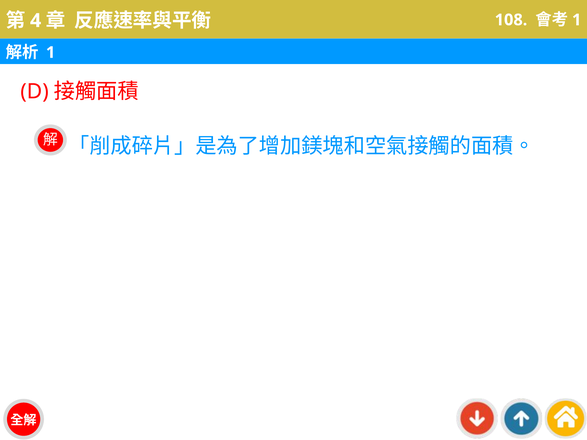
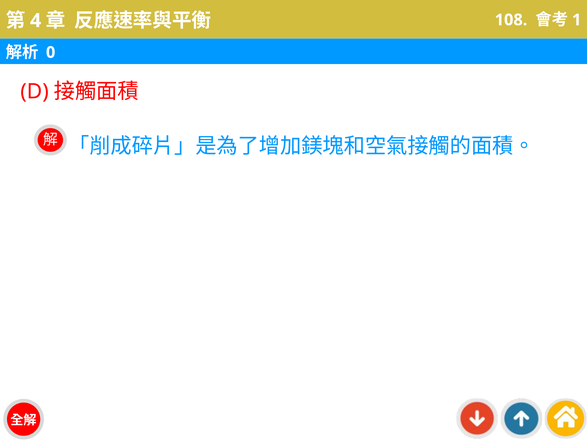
1: 1 -> 0 (51, 52)
